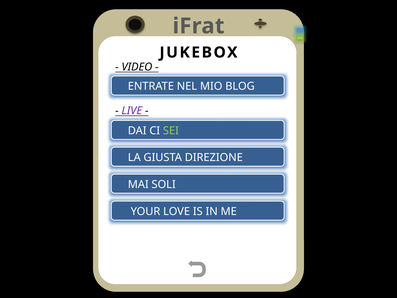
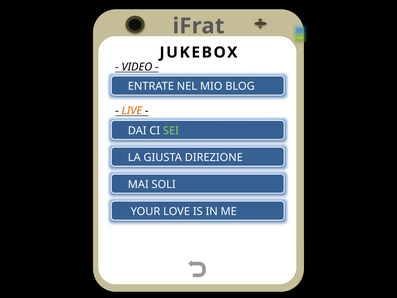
LIVE colour: purple -> orange (132, 111)
